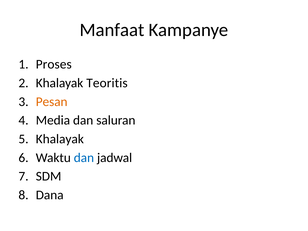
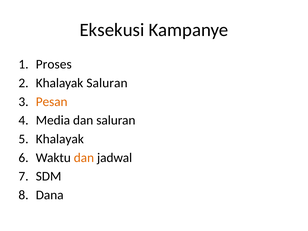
Manfaat: Manfaat -> Eksekusi (112, 30)
Khalayak Teoritis: Teoritis -> Saluran (107, 83)
dan colour: blue -> orange (84, 158)
